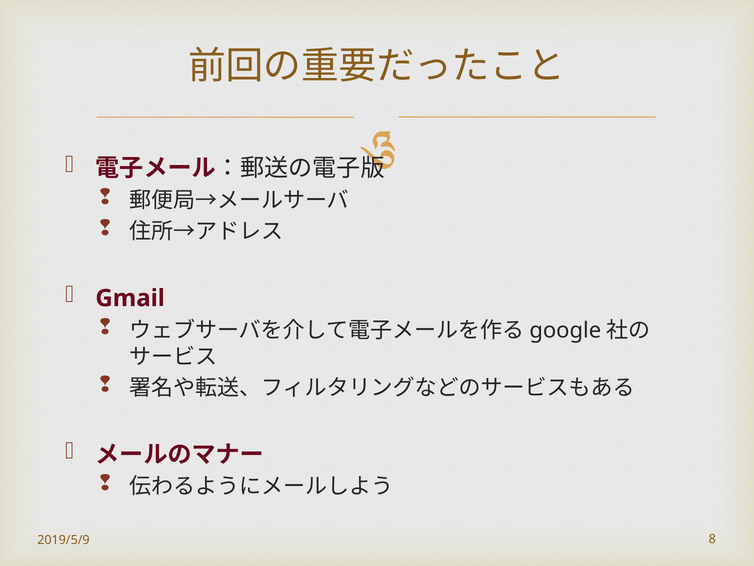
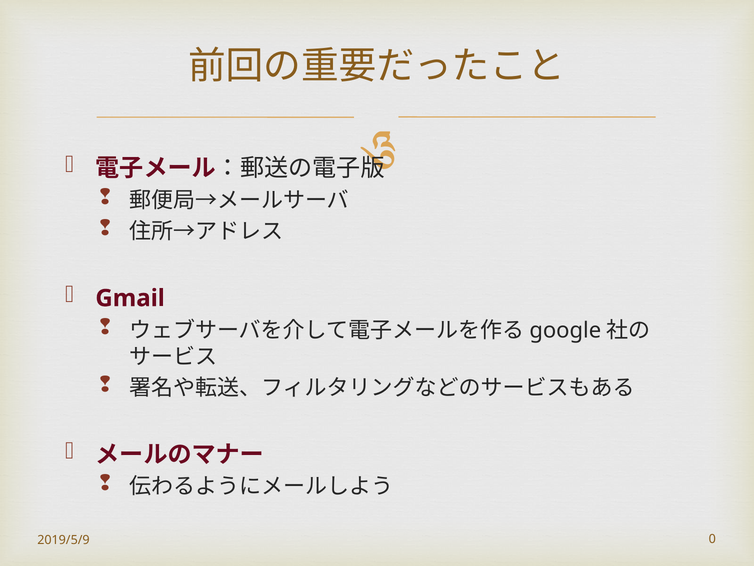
8: 8 -> 0 (712, 539)
